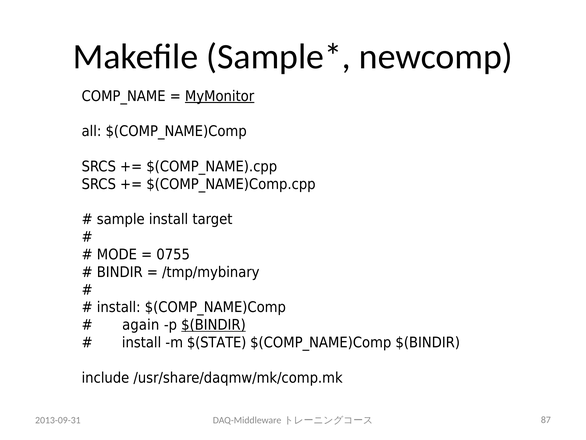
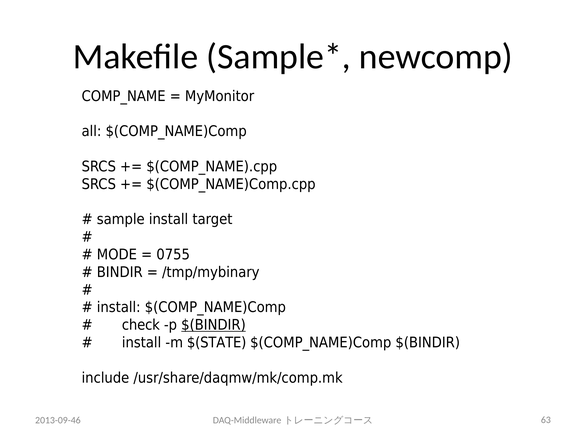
MyMonitor underline: present -> none (220, 96)
again: again -> check (141, 325)
2013-09-31: 2013-09-31 -> 2013-09-46 (58, 420)
87: 87 -> 63 (546, 420)
